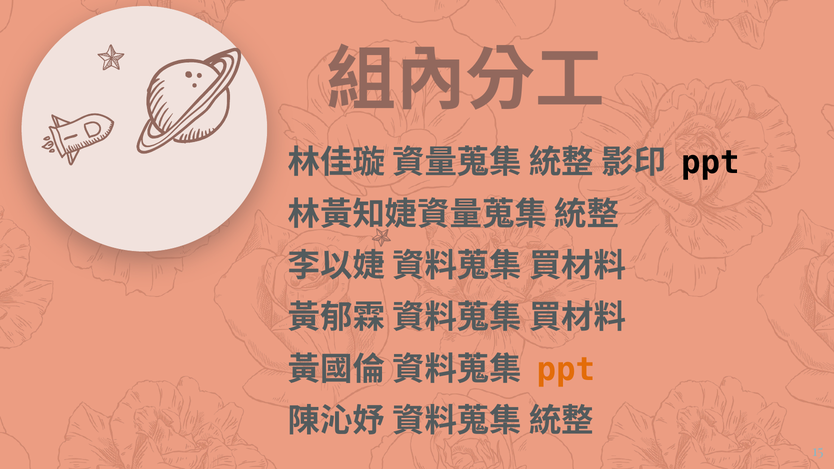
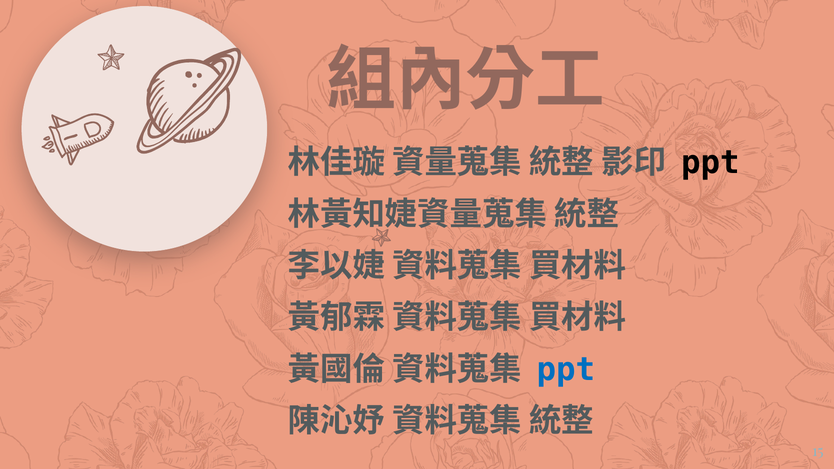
ppt colour: orange -> blue (566, 370)
